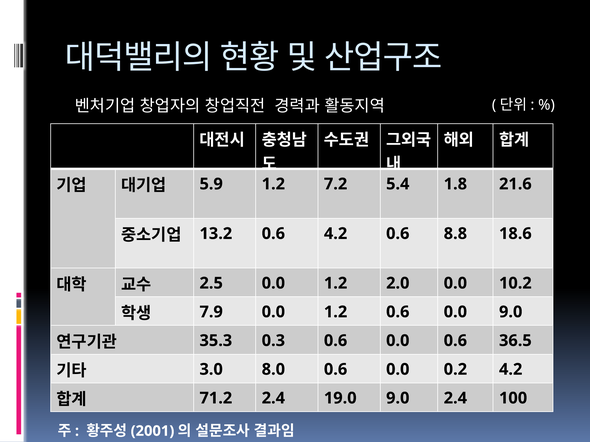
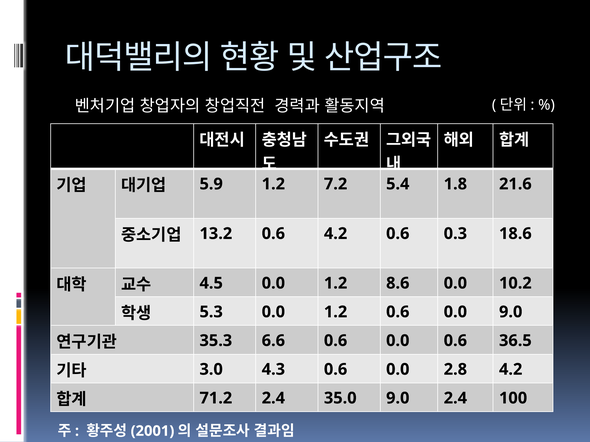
8.8: 8.8 -> 0.3 (455, 234)
2.5: 2.5 -> 4.5 (211, 283)
2.0: 2.0 -> 8.6 (398, 283)
7.9: 7.9 -> 5.3 (211, 312)
0.3: 0.3 -> 6.6 (273, 341)
8.0: 8.0 -> 4.3 (273, 370)
0.2: 0.2 -> 2.8 (455, 370)
19.0: 19.0 -> 35.0 (340, 399)
